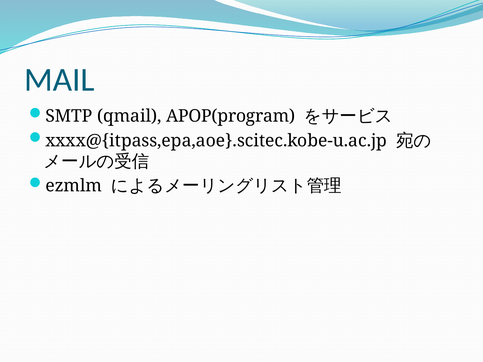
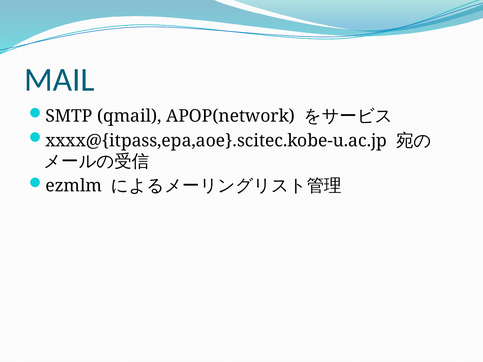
APOP(program: APOP(program -> APOP(network (231, 116)
